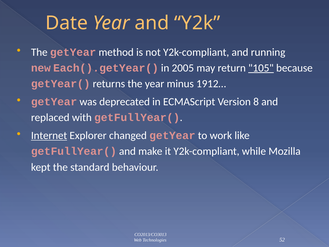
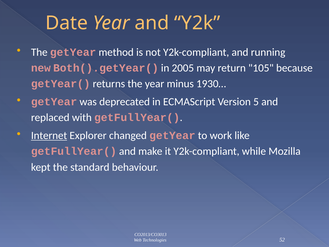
Each().getYear(: Each().getYear( -> Both().getYear( (106, 68)
105 underline: present -> none (261, 68)
1912…: 1912… -> 1930… (211, 84)
8: 8 -> 5 (256, 102)
